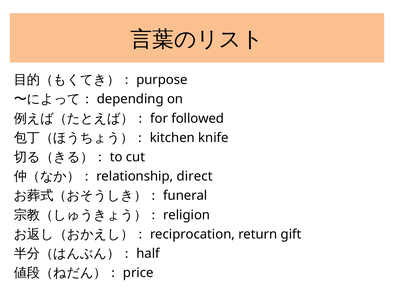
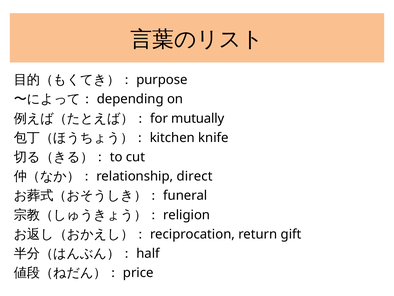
followed: followed -> mutually (198, 118)
